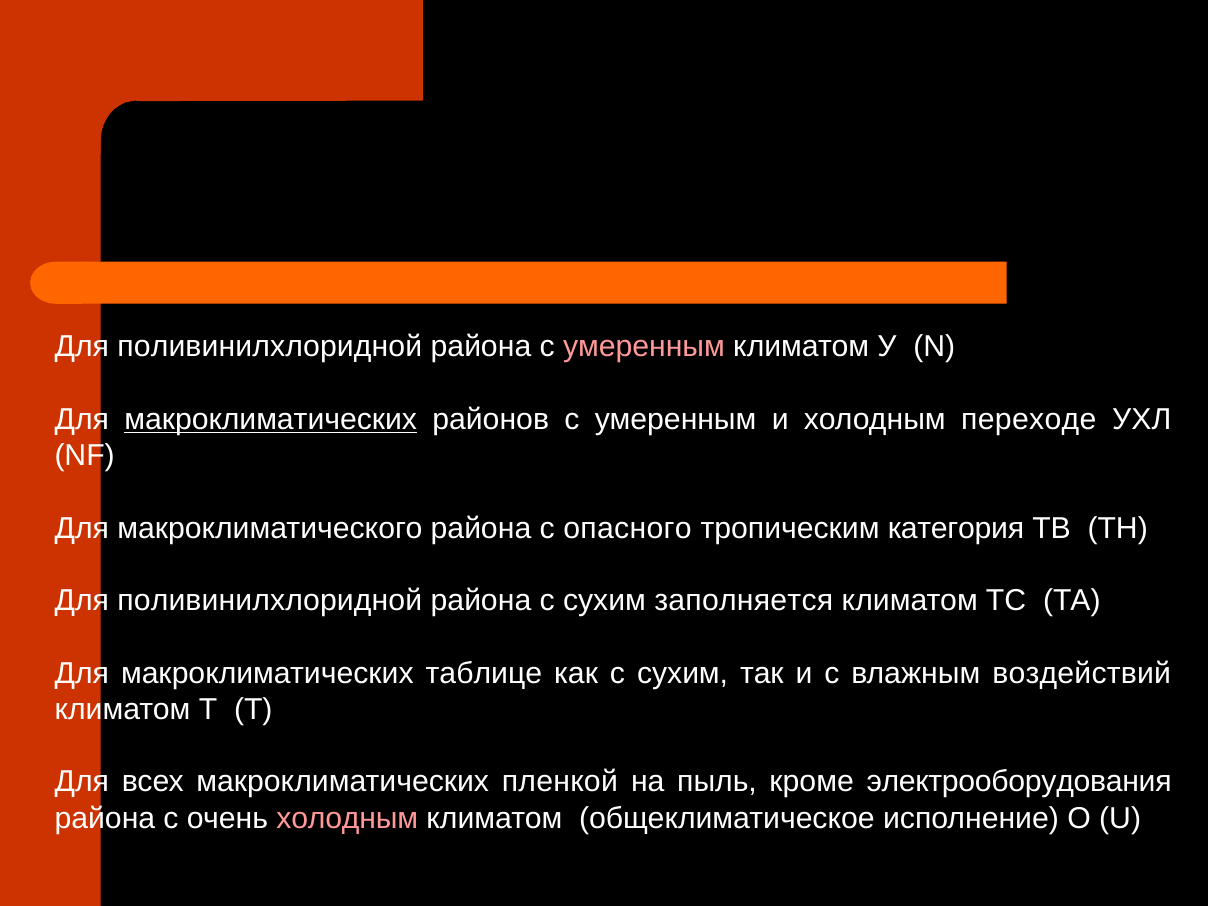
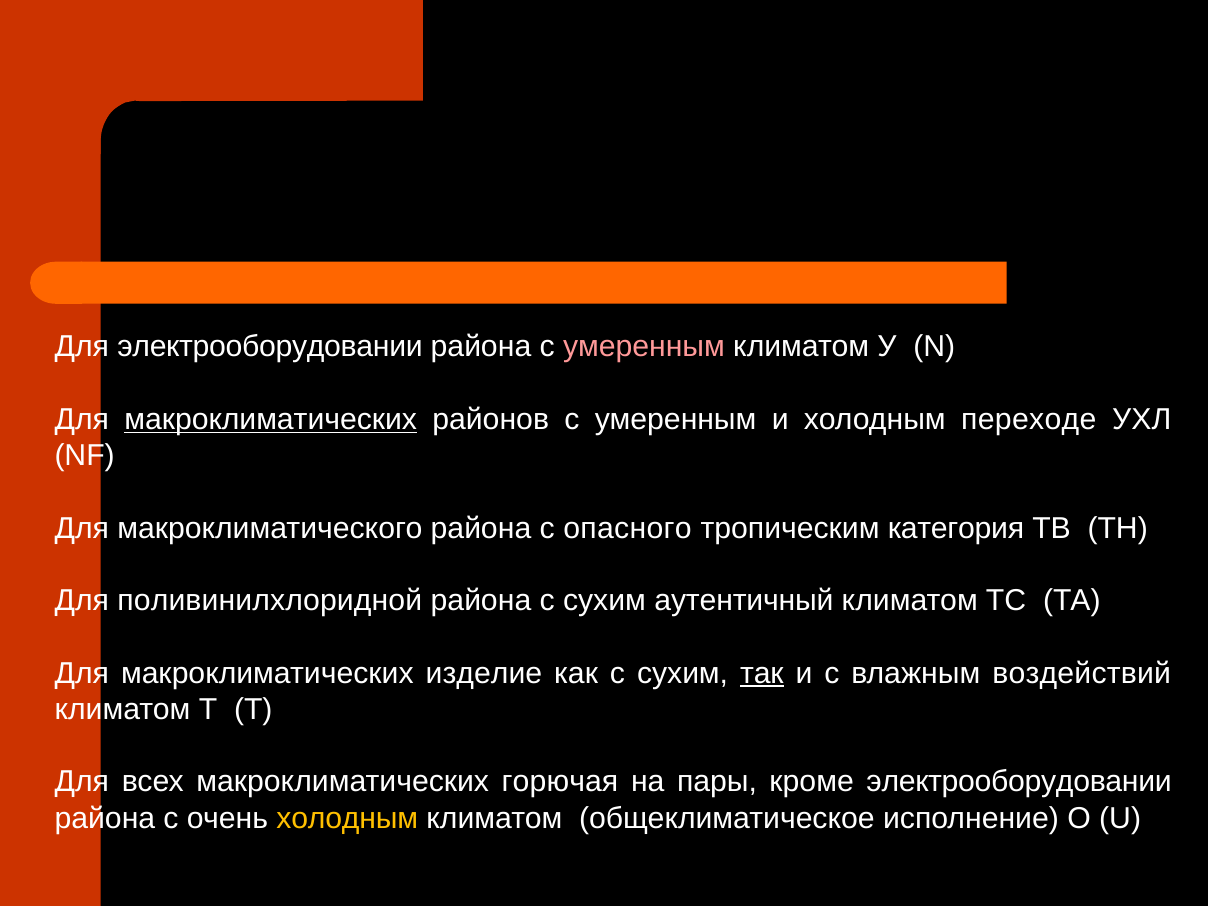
поливинилхлоридной: поливинилхлоридной -> электрооборудовании (270, 347)
заполняется: заполняется -> аутентичный (744, 601)
таблице: таблице -> изделие (484, 673)
так underline: none -> present (762, 673)
пленкой: пленкой -> горючая (560, 782)
пыль: пыль -> пары (717, 782)
кроме электрооборудования: электрооборудования -> электрооборудовании (1019, 782)
холодным colour: pink -> yellow (347, 818)
